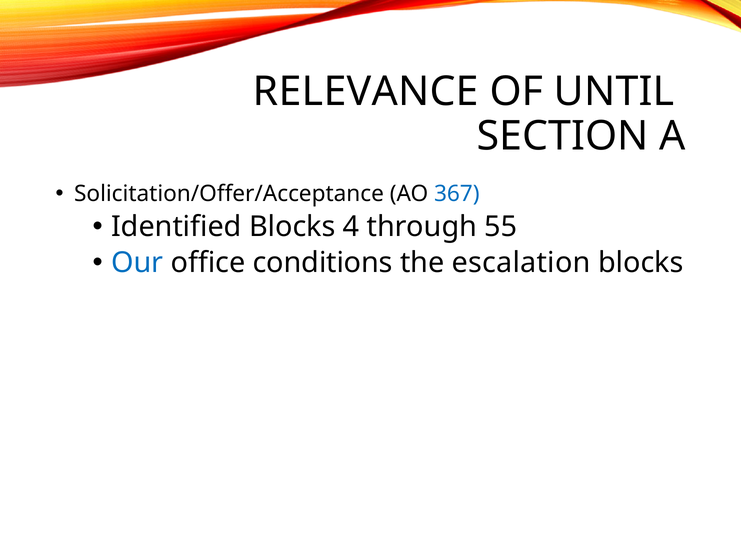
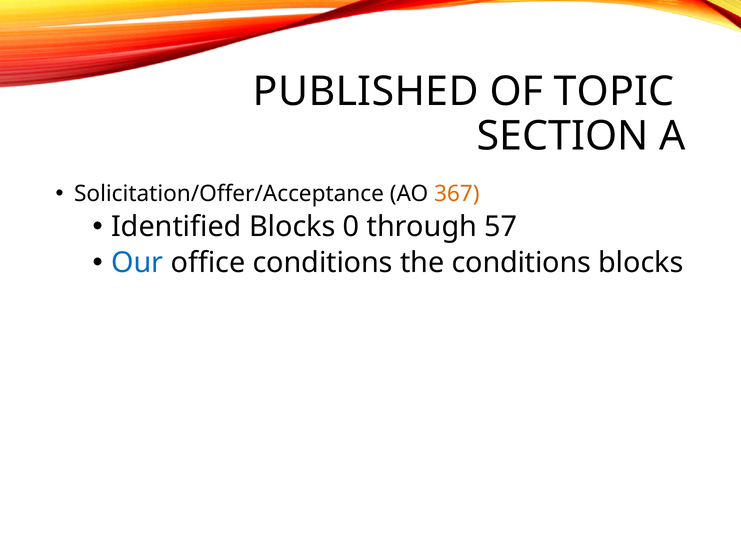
RELEVANCE: RELEVANCE -> PUBLISHED (366, 92)
UNTIL: UNTIL -> TOPIC (614, 92)
367 colour: blue -> orange (457, 194)
4: 4 -> 0 (351, 227)
55: 55 -> 57 (501, 227)
the escalation: escalation -> conditions (521, 263)
